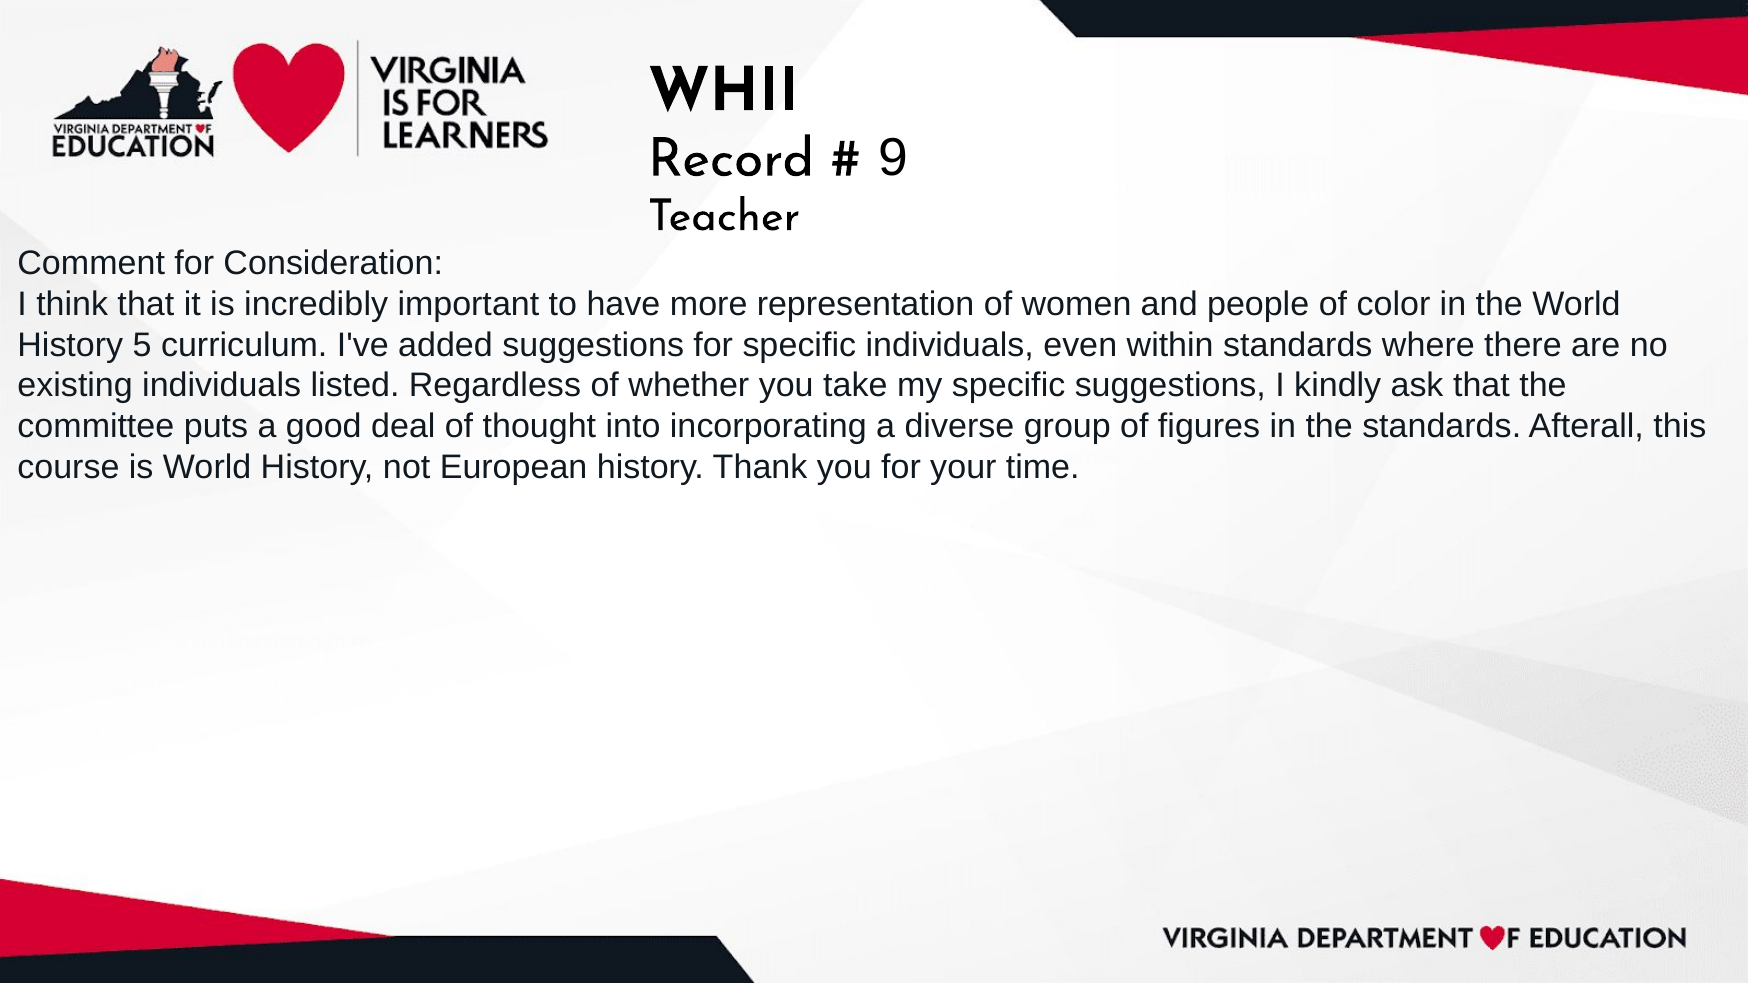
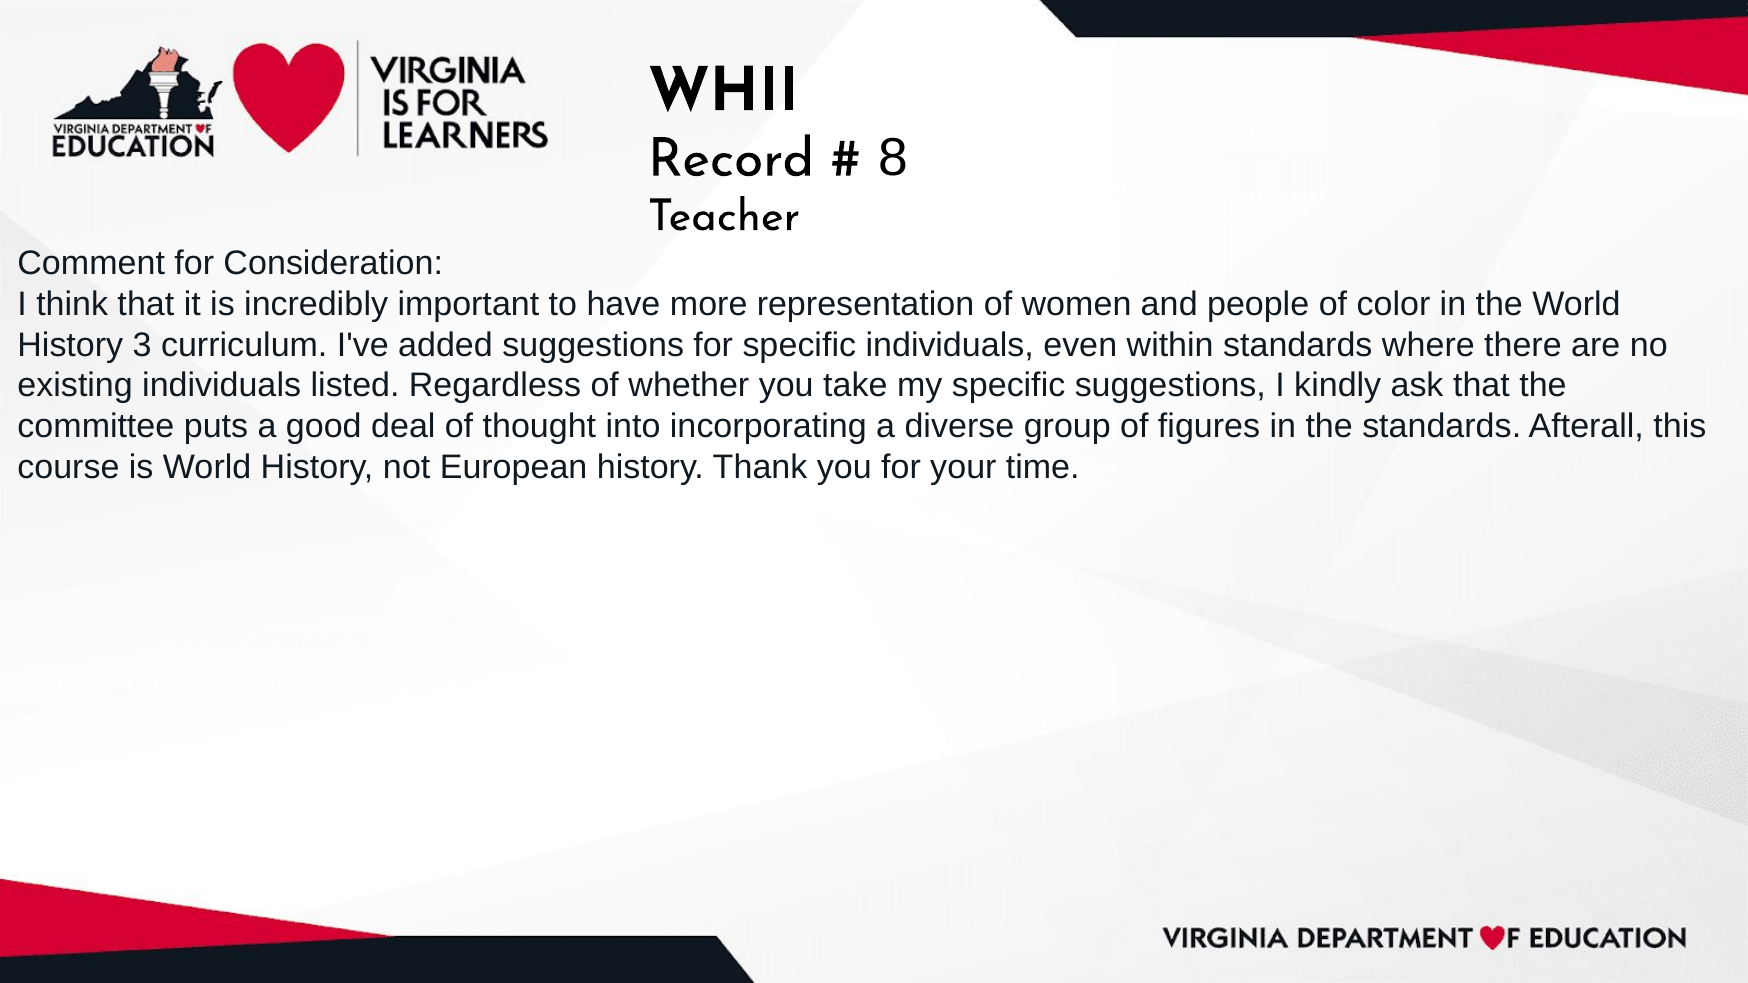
9: 9 -> 8 (893, 158)
5: 5 -> 3 (142, 345)
